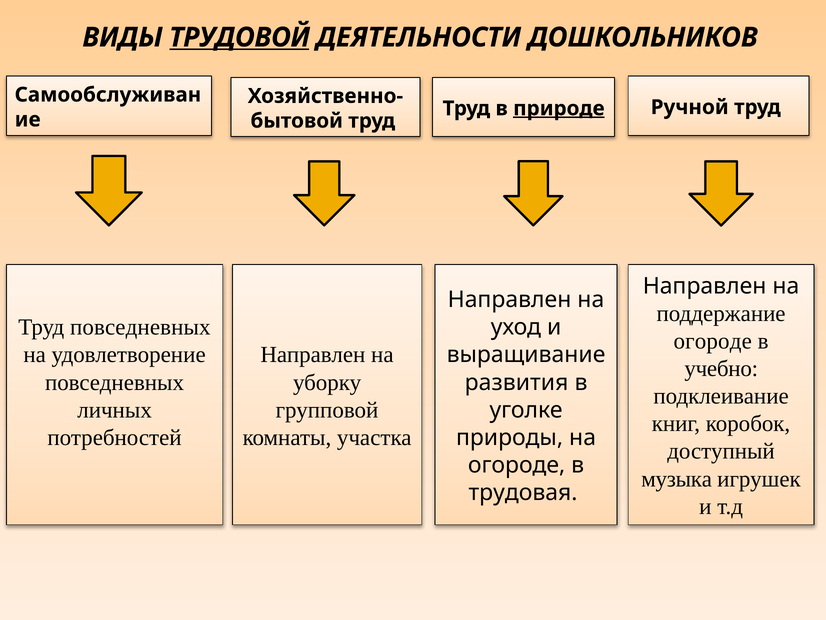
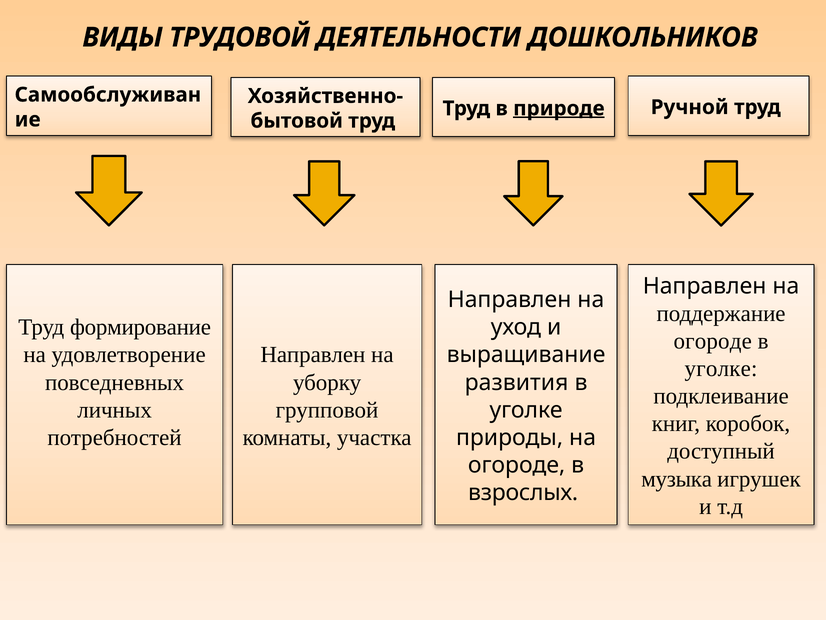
ТРУДОВОЙ underline: present -> none (239, 37)
Труд повседневных: повседневных -> формирование (141, 327)
учебно: учебно -> уголке (721, 368)
трудовая: трудовая -> взрослых (523, 492)
